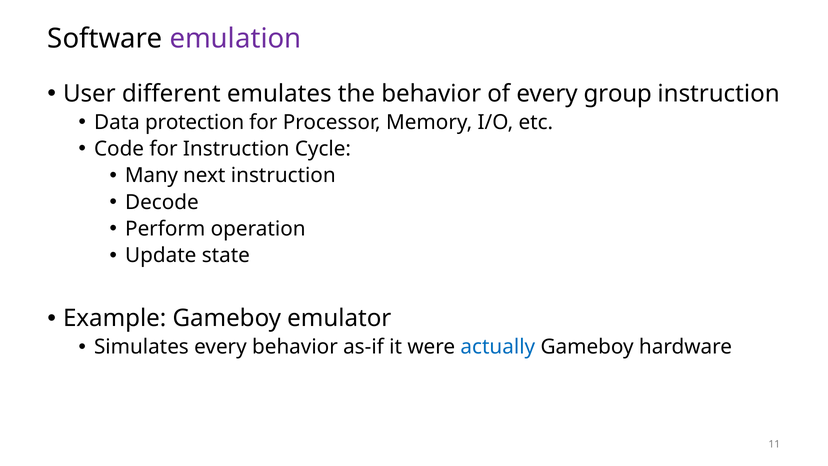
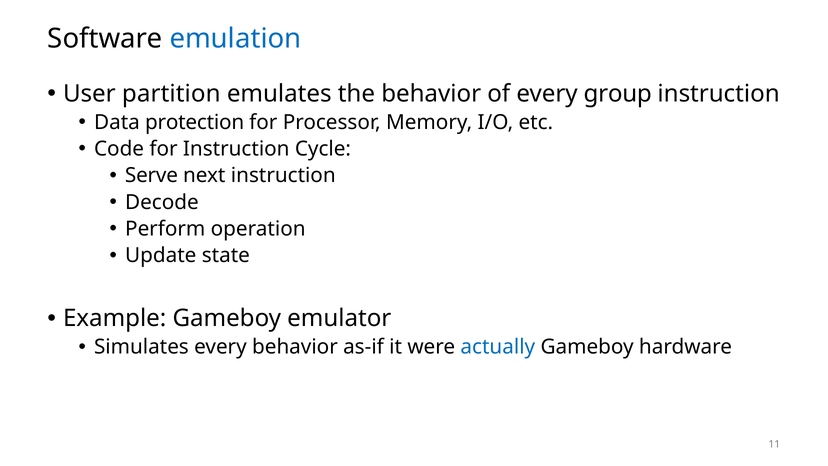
emulation colour: purple -> blue (235, 39)
different: different -> partition (171, 94)
Many: Many -> Serve (151, 175)
